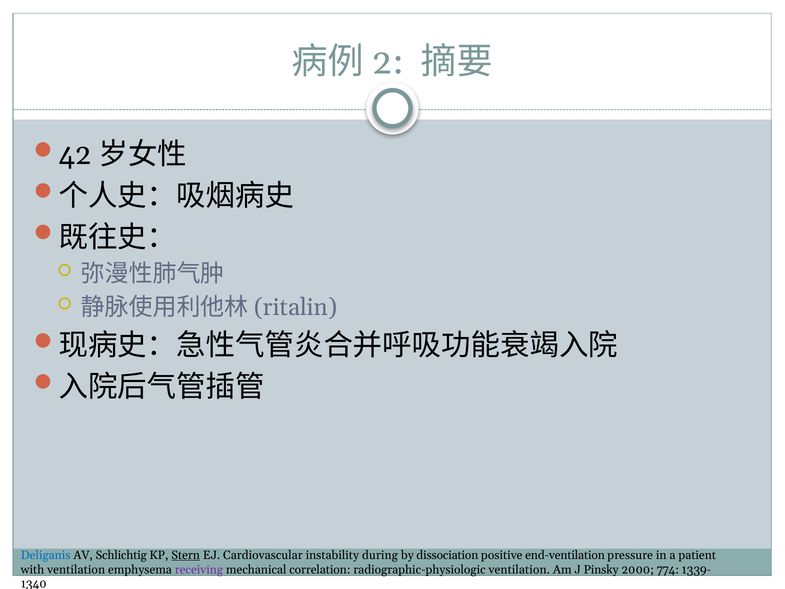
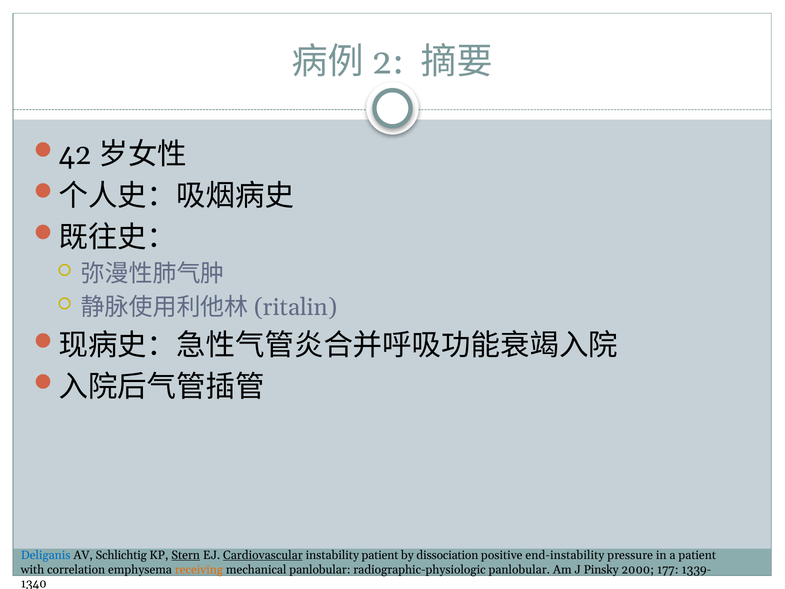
Cardiovascular underline: none -> present (263, 555)
instability during: during -> patient (380, 555)
end-ventilation: end-ventilation -> end-instability (565, 555)
with ventilation: ventilation -> correlation (76, 569)
receiving colour: purple -> orange (199, 569)
mechanical correlation: correlation -> panlobular (320, 569)
radiographic-physiologic ventilation: ventilation -> panlobular (519, 569)
774: 774 -> 177 (668, 569)
